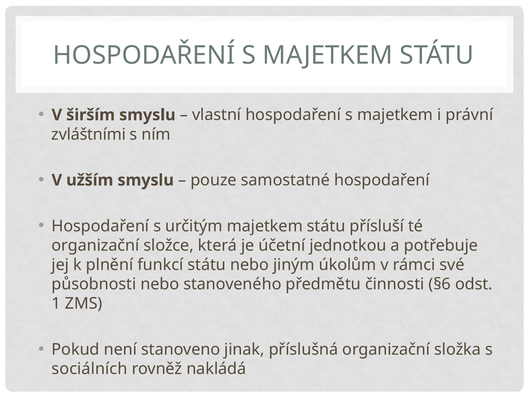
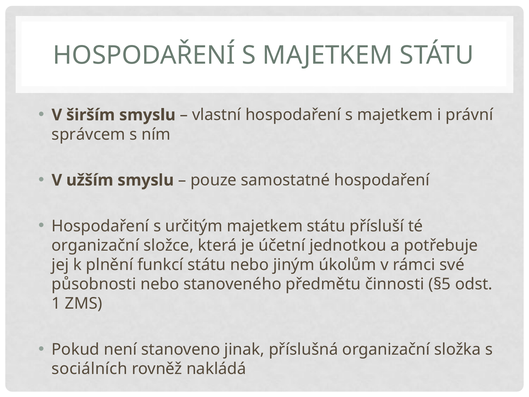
zvláštními: zvláštními -> správcem (89, 134)
§6: §6 -> §5 (440, 284)
